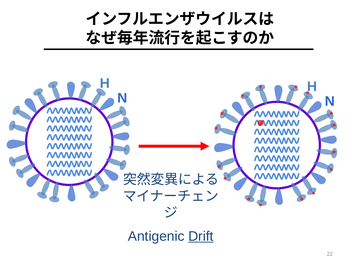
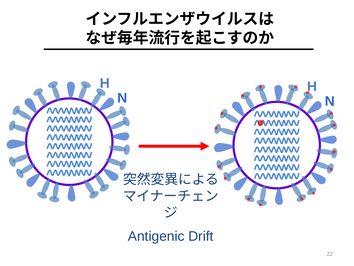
Drift underline: present -> none (201, 236)
